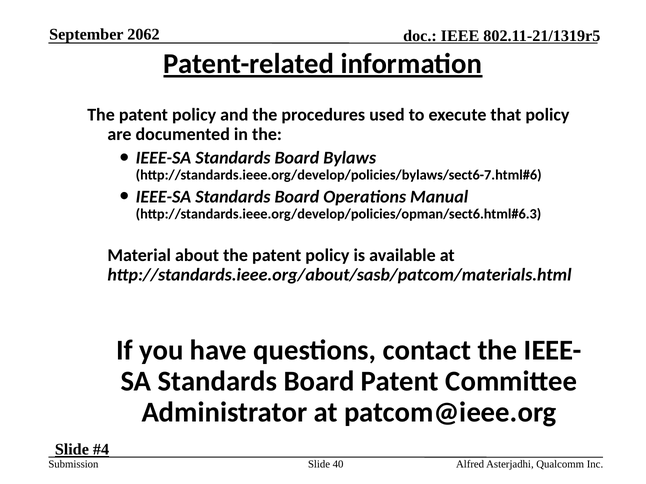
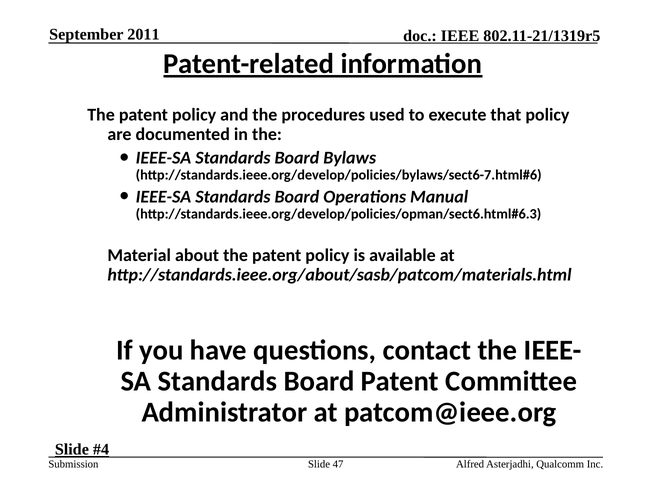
2062: 2062 -> 2011 (143, 34)
40: 40 -> 47 (338, 465)
